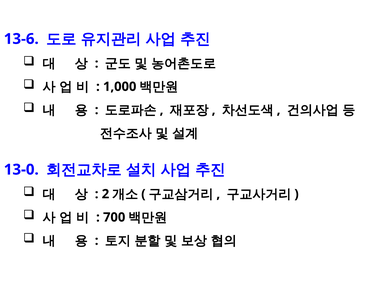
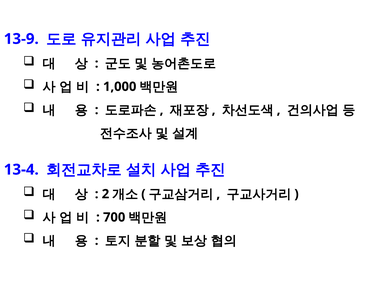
13-6: 13-6 -> 13-9 (21, 39)
13-0: 13-0 -> 13-4 (21, 170)
